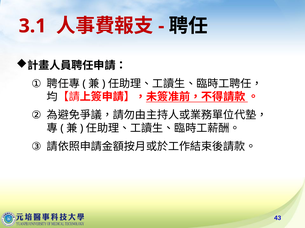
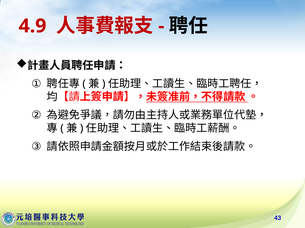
3.1: 3.1 -> 4.9 (33, 26)
